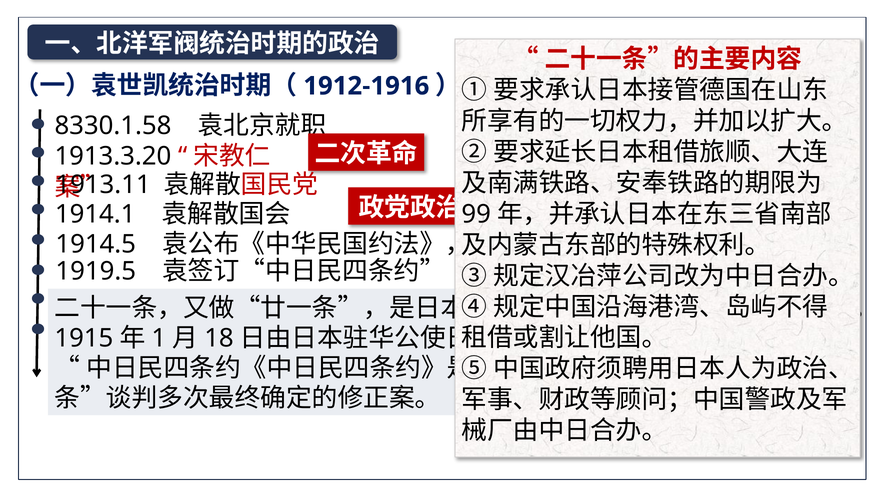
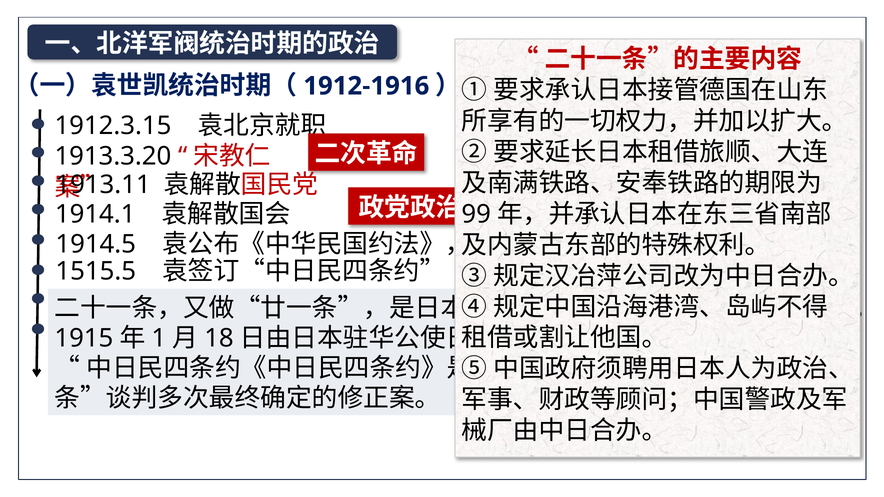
8330.1.58: 8330.1.58 -> 1912.3.15 (113, 126)
1919.5: 1919.5 -> 1515.5 (96, 271)
